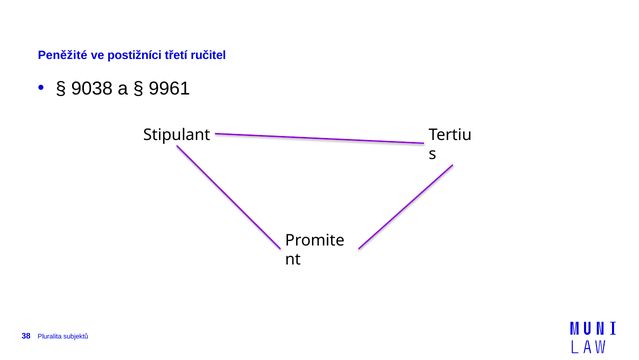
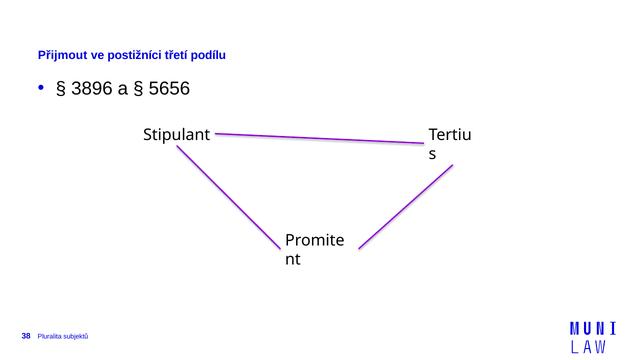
Peněžité: Peněžité -> Přijmout (63, 55)
ručitel: ručitel -> podílu (208, 55)
9038: 9038 -> 3896 (92, 88)
9961: 9961 -> 5656 (169, 88)
